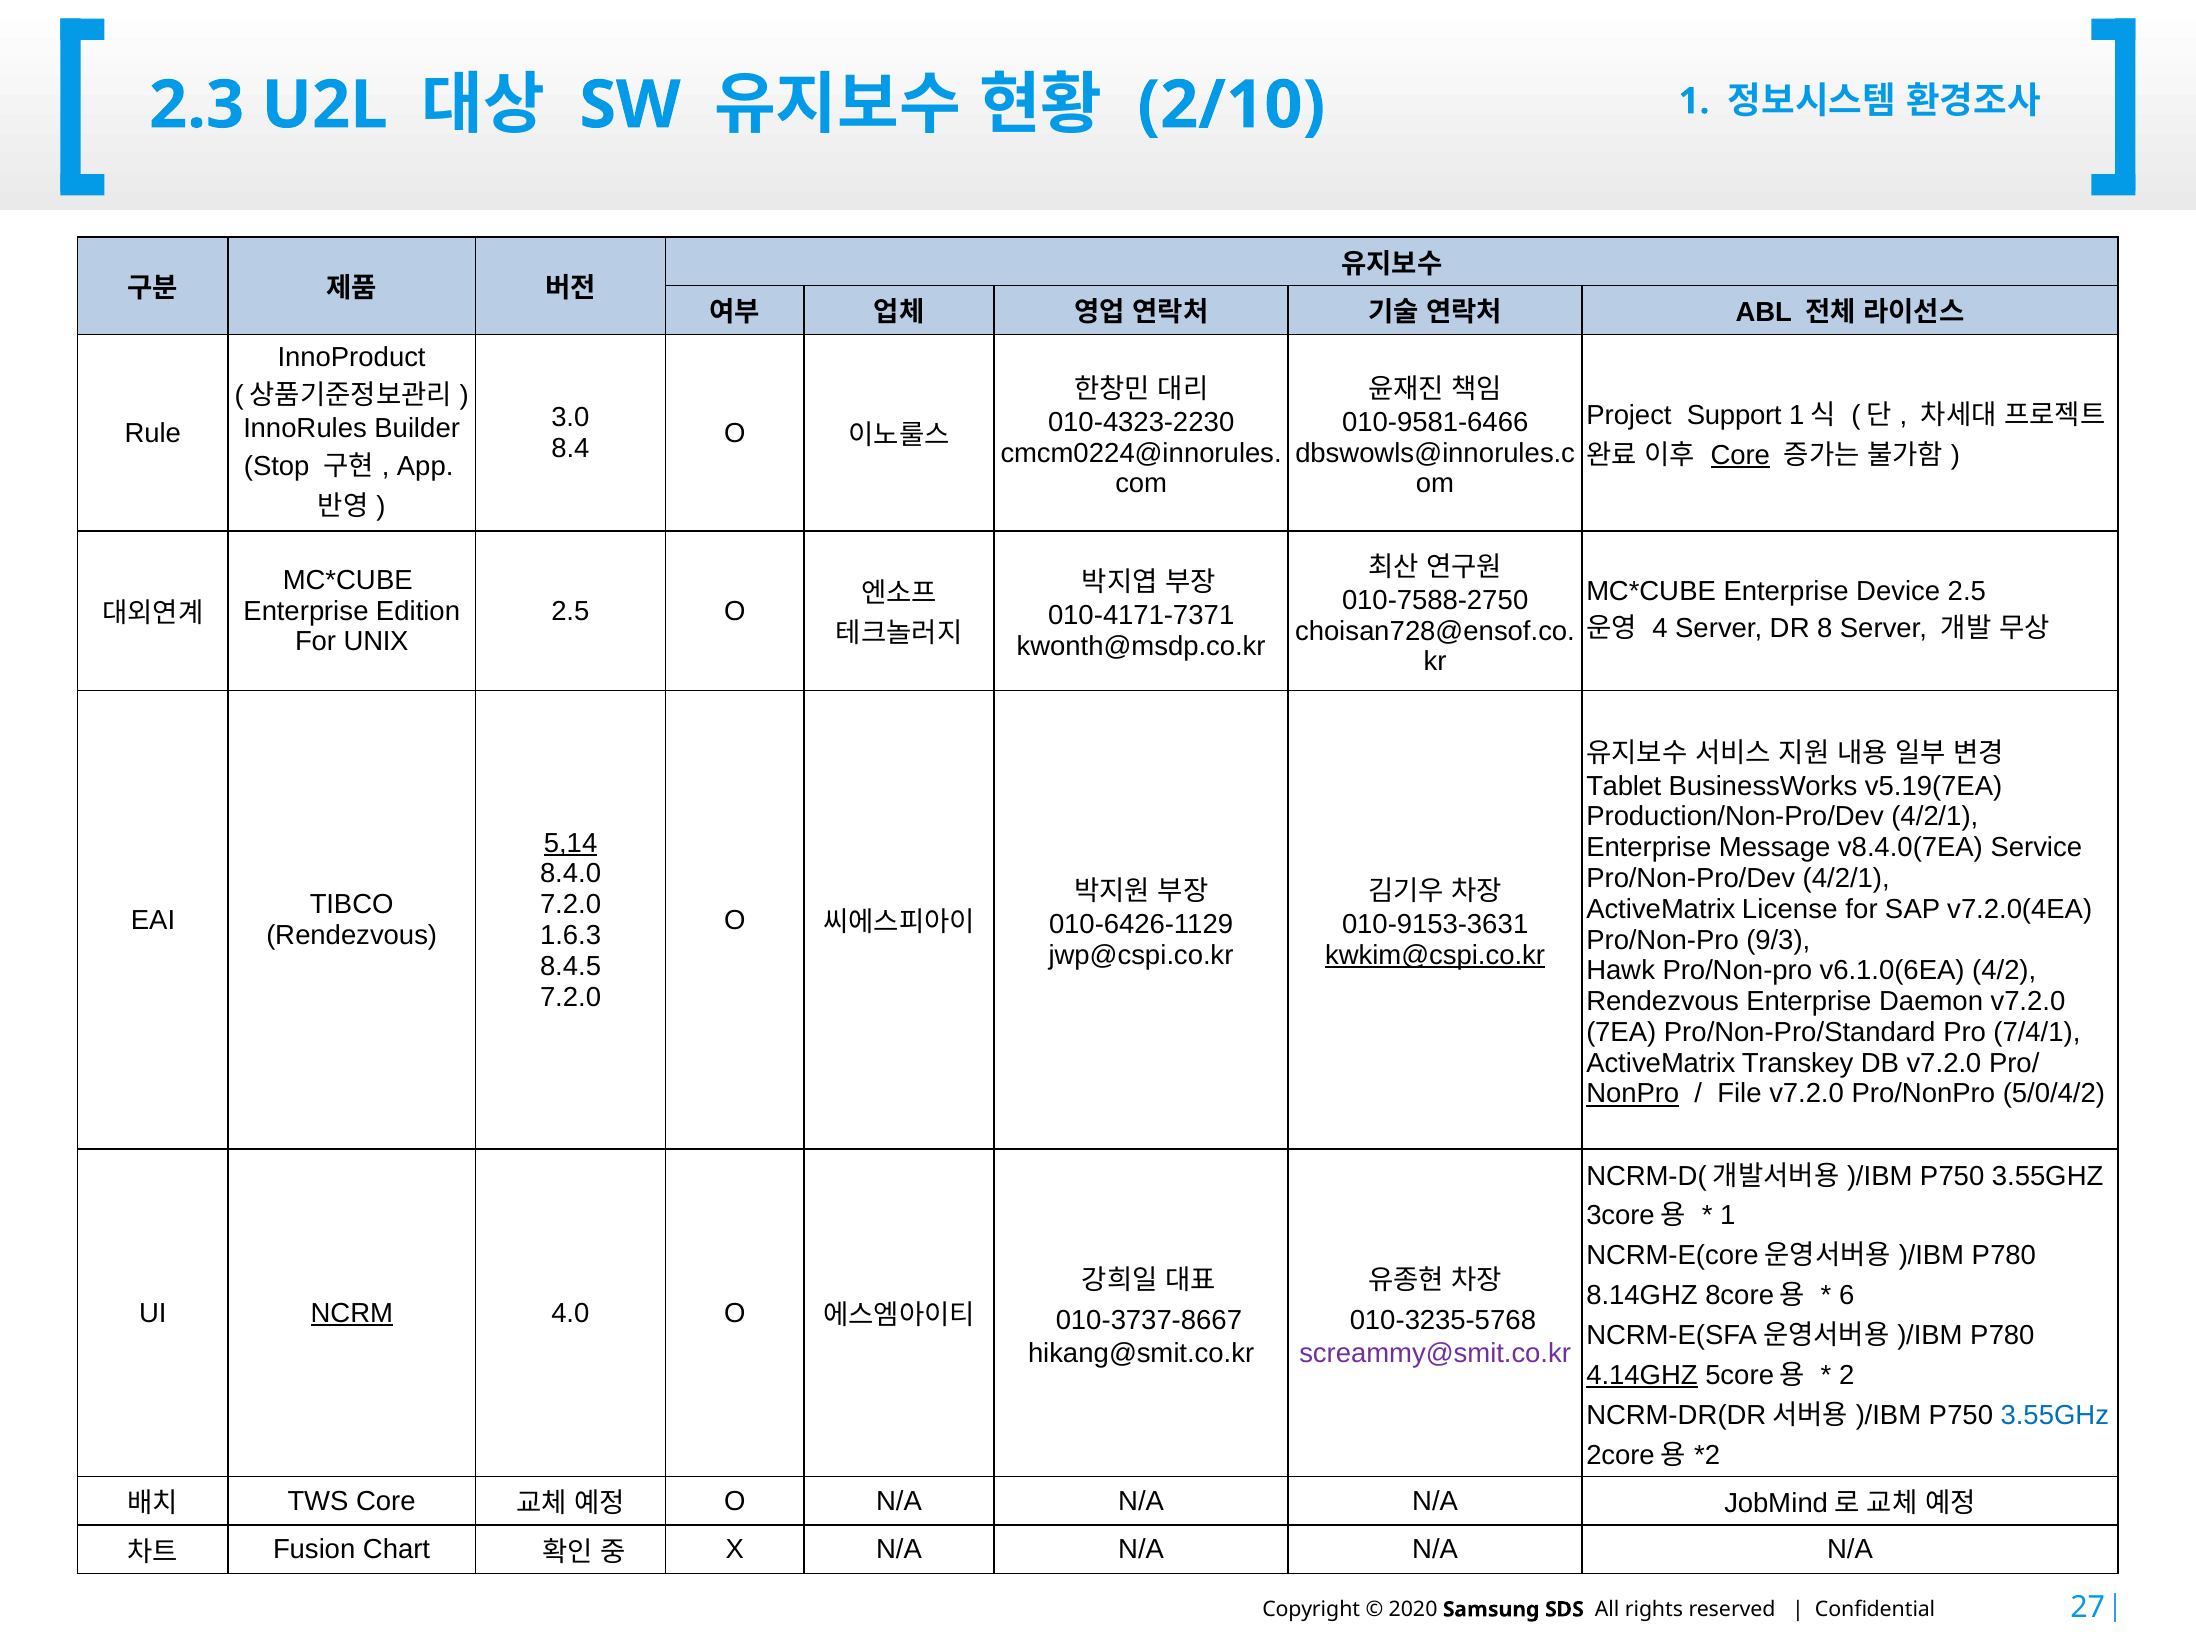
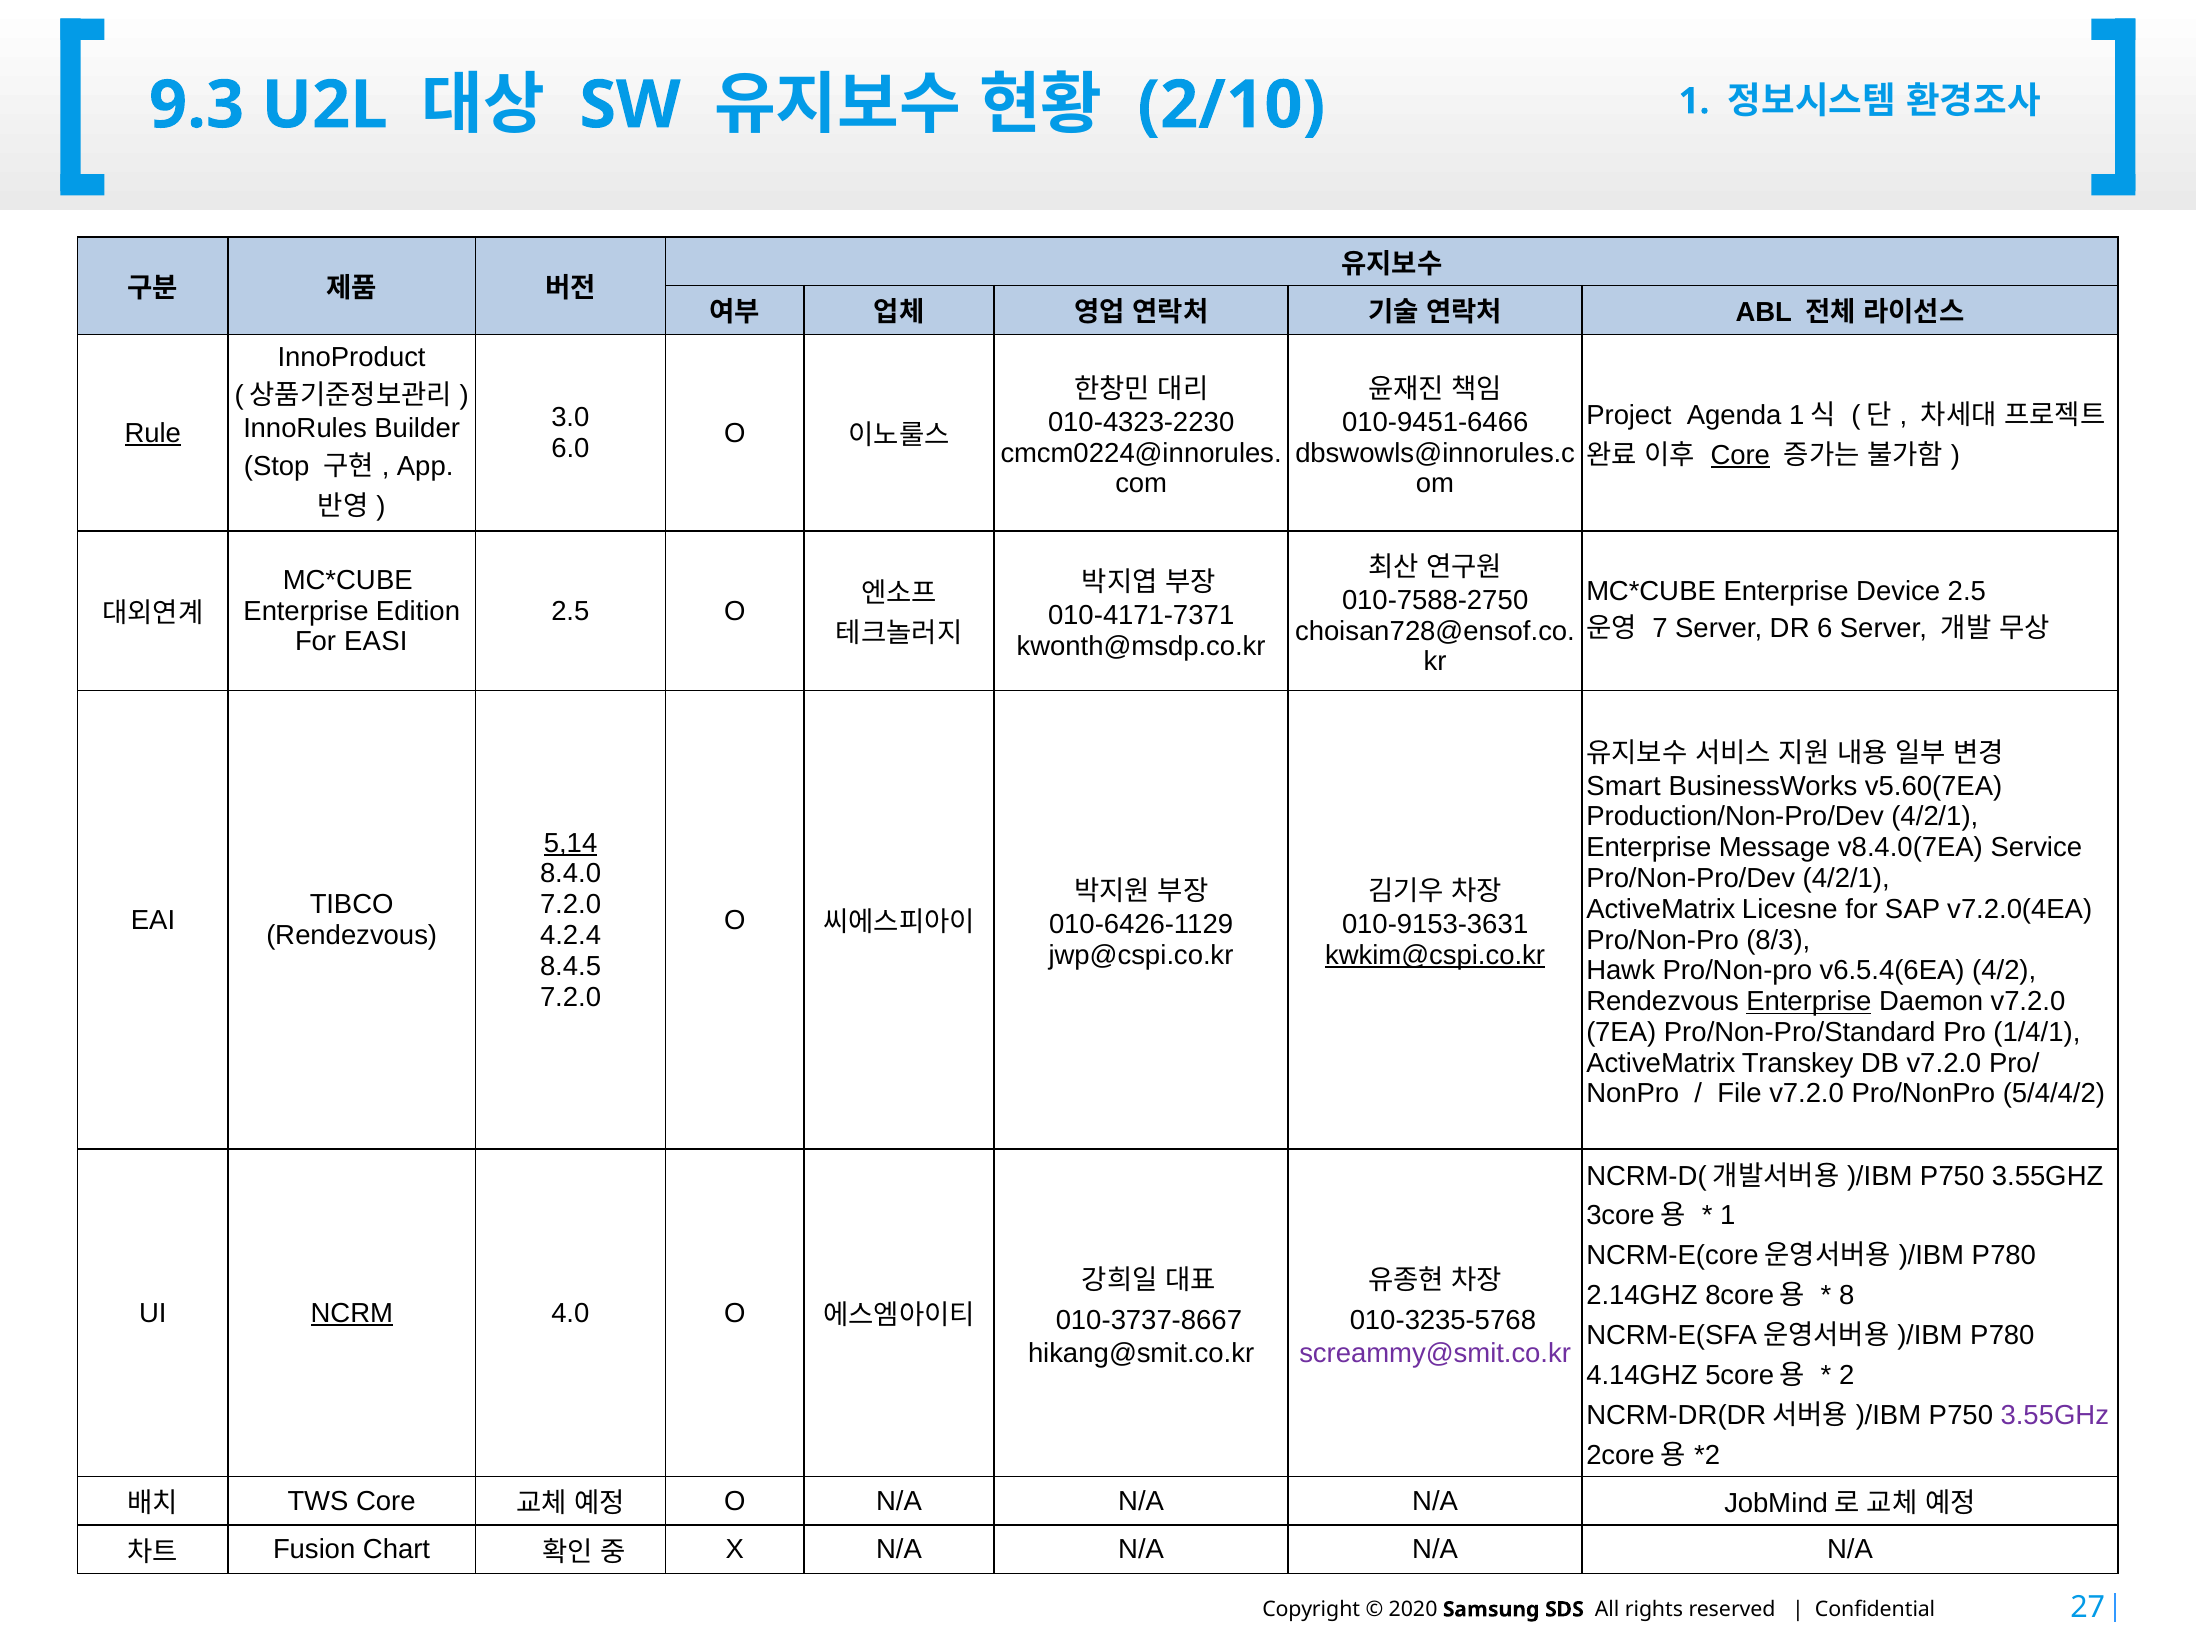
2.3: 2.3 -> 9.3 (197, 105)
Support: Support -> Agenda (1734, 416)
010-9581-6466: 010-9581-6466 -> 010-9451-6466 (1435, 422)
Rule underline: none -> present (153, 433)
8.4: 8.4 -> 6.0 (570, 448)
4: 4 -> 7 (1660, 629)
8: 8 -> 6 (1825, 629)
UNIX: UNIX -> EASI (376, 642)
Tablet: Tablet -> Smart (1623, 786)
v5.19(7EA: v5.19(7EA -> v5.60(7EA (1934, 786)
License: License -> Licesne (1790, 909)
1.6.3: 1.6.3 -> 4.2.4 (571, 935)
9/3: 9/3 -> 8/3 (1778, 940)
v6.1.0(6EA: v6.1.0(6EA -> v6.5.4(6EA (1892, 971)
Enterprise underline: none -> present (1809, 1002)
7/4/1: 7/4/1 -> 1/4/1 (2037, 1032)
NonPro underline: present -> none (1633, 1094)
5/0/4/2: 5/0/4/2 -> 5/4/4/2 (2054, 1094)
8.14GHZ: 8.14GHZ -> 2.14GHZ (1642, 1296)
6: 6 -> 8 (1847, 1296)
4.14GHZ underline: present -> none (1642, 1375)
3.55GHz colour: blue -> purple (2055, 1415)
